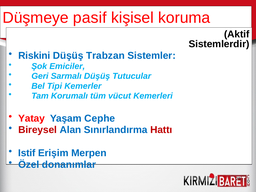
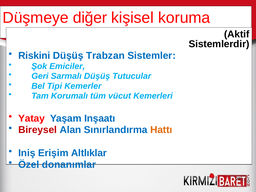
pasif: pasif -> diğer (90, 18)
Cephe: Cephe -> Inşaatı (100, 118)
Hattı colour: red -> orange (161, 130)
Istif: Istif -> Iniş (27, 153)
Merpen: Merpen -> Altlıklar (89, 153)
